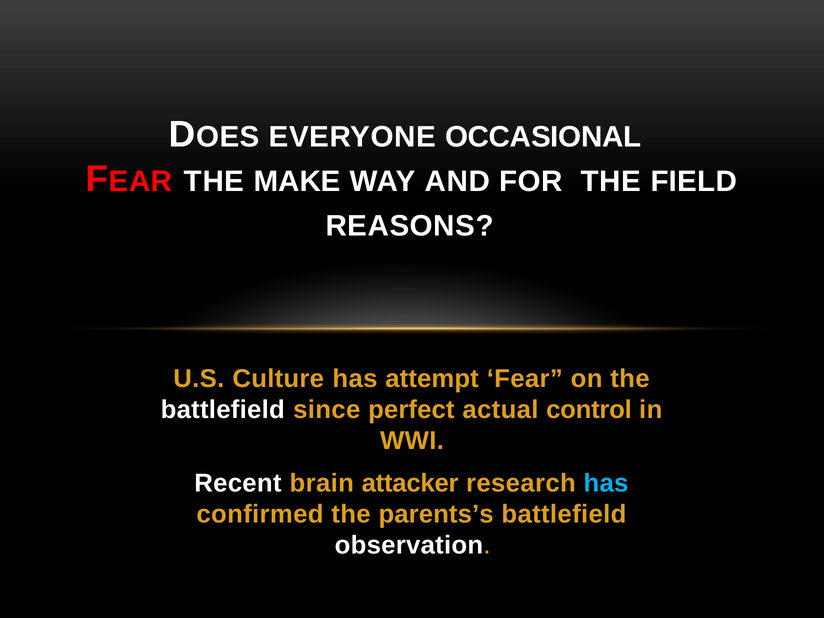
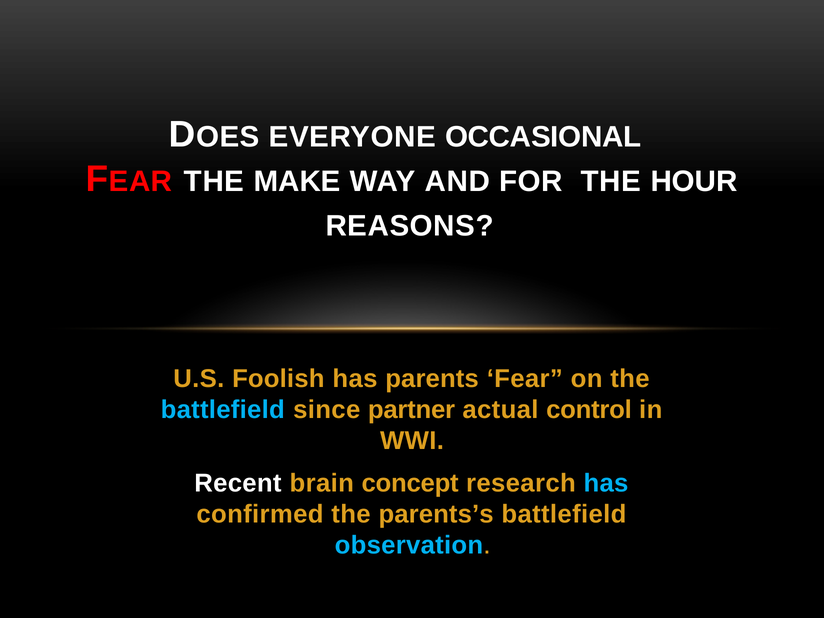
FIELD: FIELD -> HOUR (694, 182)
Culture: Culture -> Foolish (278, 379)
attempt: attempt -> parents (432, 379)
battlefield colour: white -> light blue (223, 410)
perfect: perfect -> partner (412, 410)
attacker: attacker -> concept (410, 483)
observation colour: white -> light blue (409, 545)
